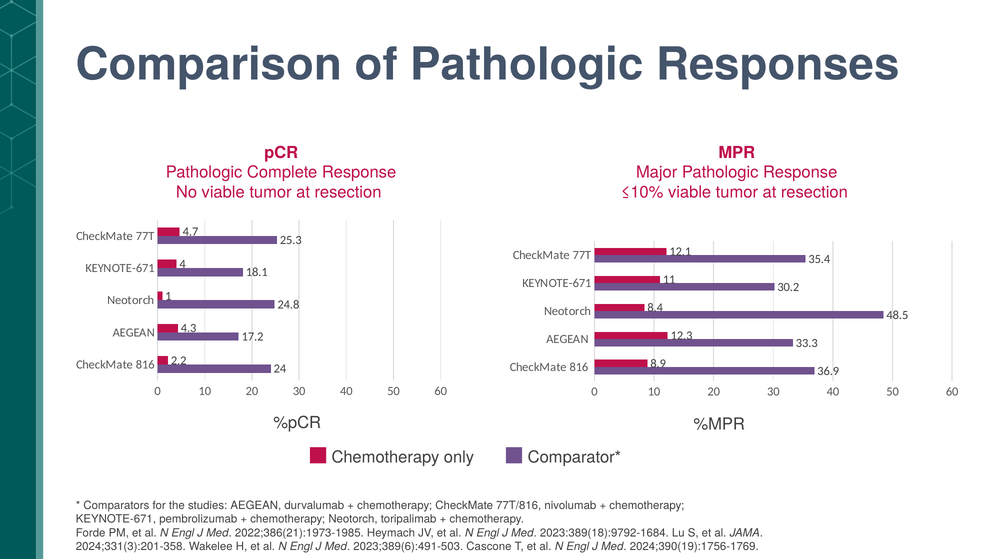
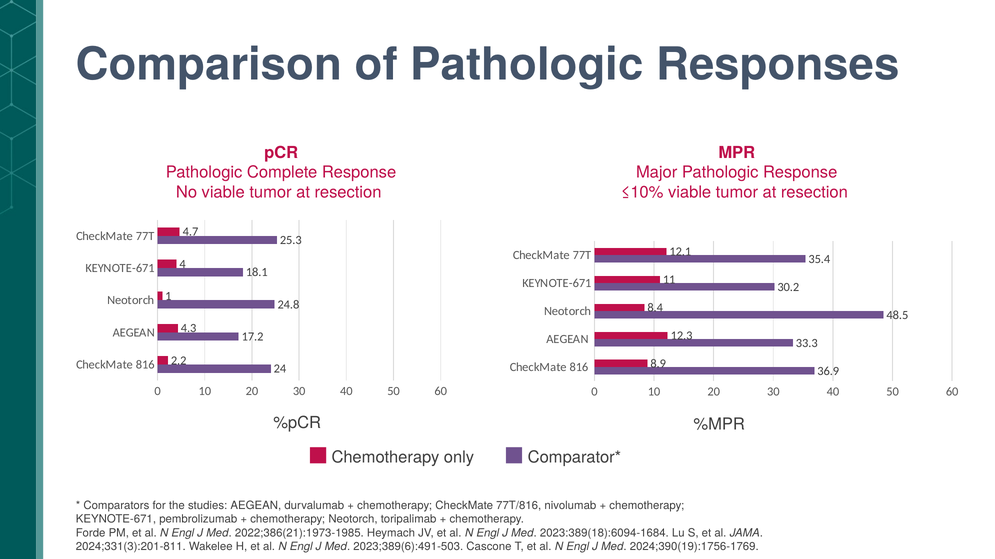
2023:389(18):9792-1684: 2023:389(18):9792-1684 -> 2023:389(18):6094-1684 (604, 533)
2024;331(3):201-358: 2024;331(3):201-358 -> 2024;331(3):201-811 (131, 547)
